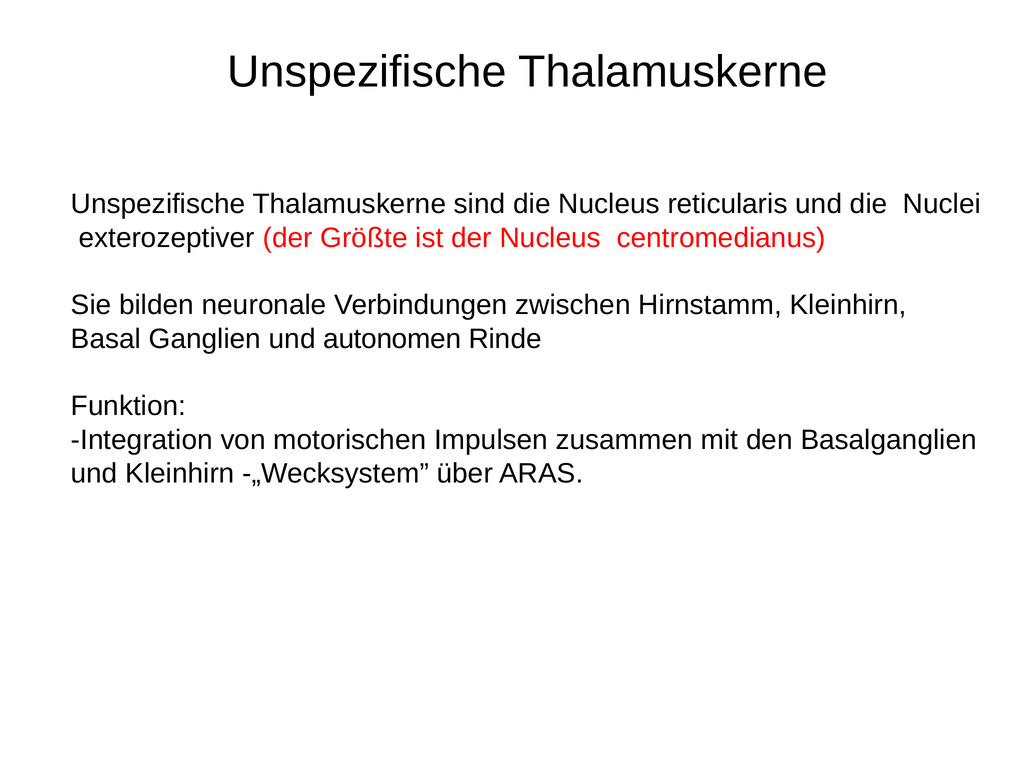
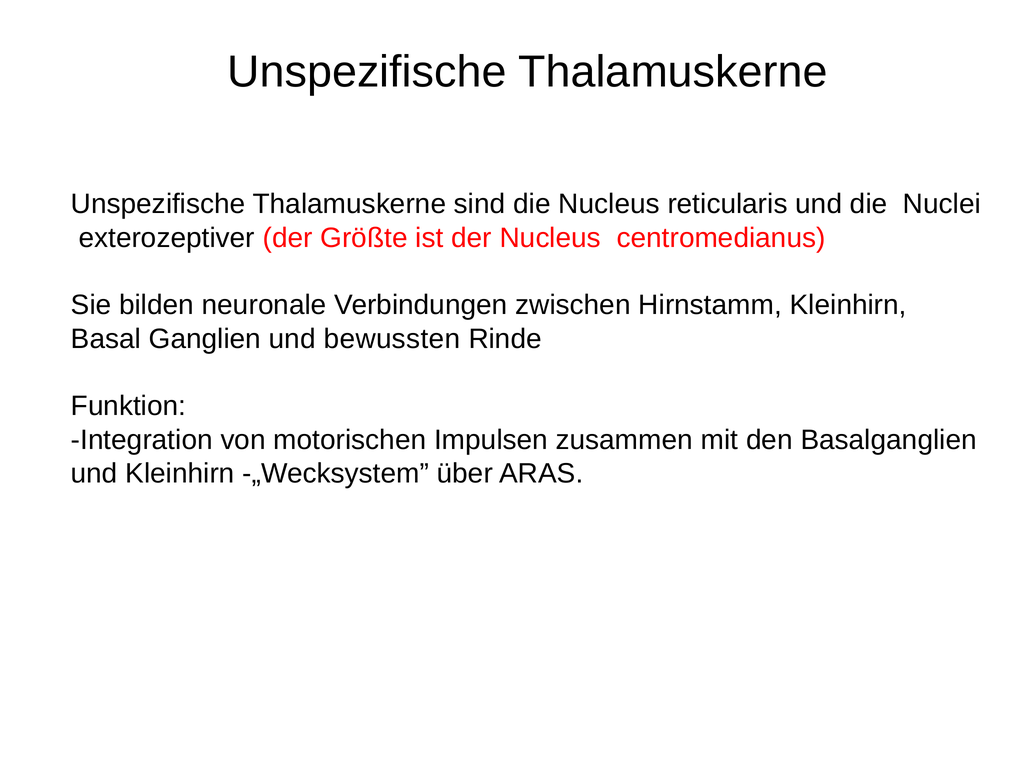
autonomen: autonomen -> bewussten (392, 339)
